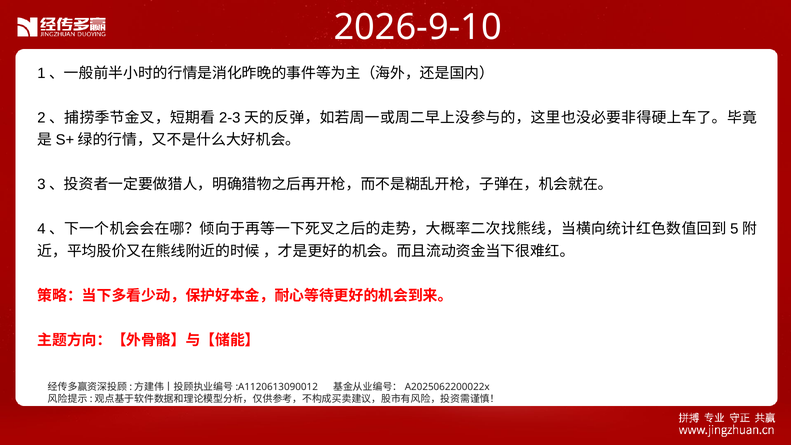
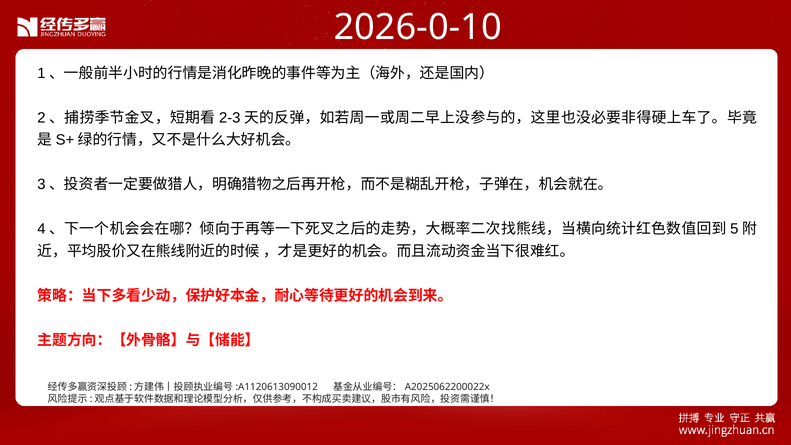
2026-9-10: 2026-9-10 -> 2026-0-10 (418, 27)
